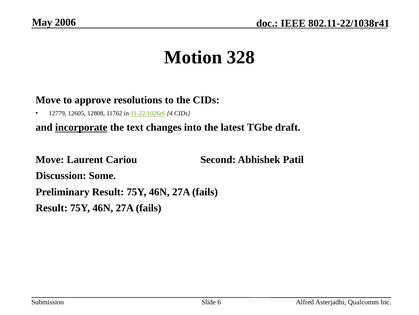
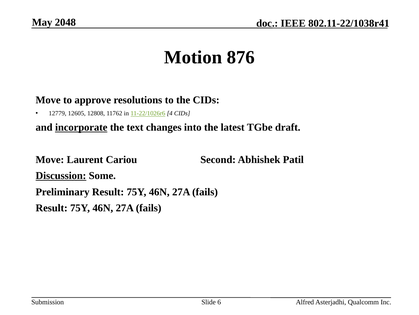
2006: 2006 -> 2048 (65, 22)
328: 328 -> 876 (241, 57)
Discussion underline: none -> present (61, 175)
